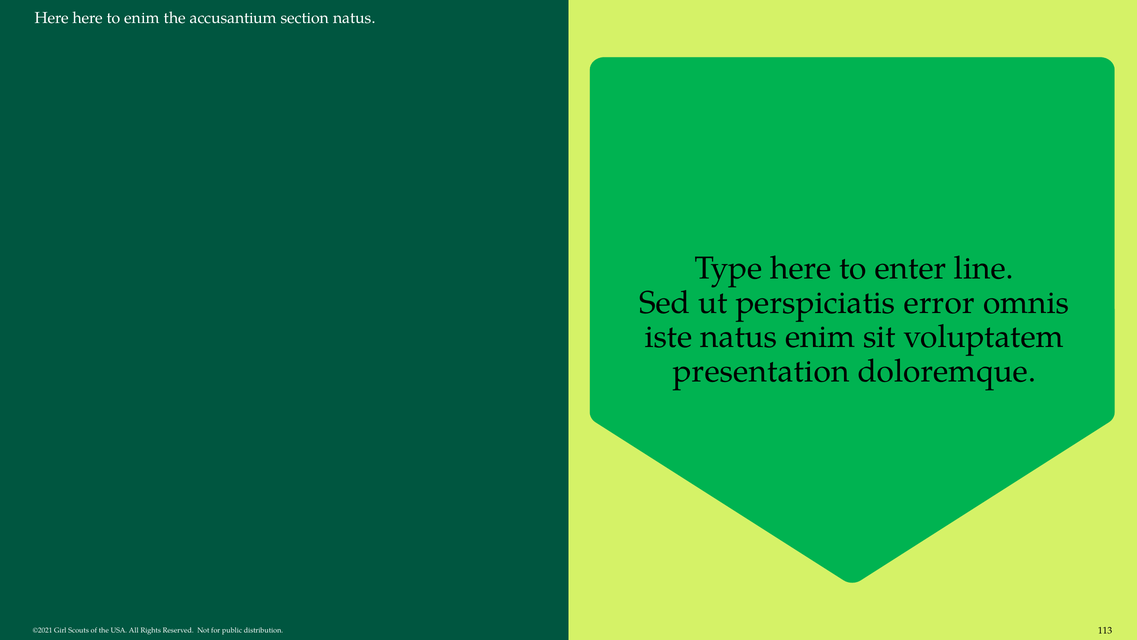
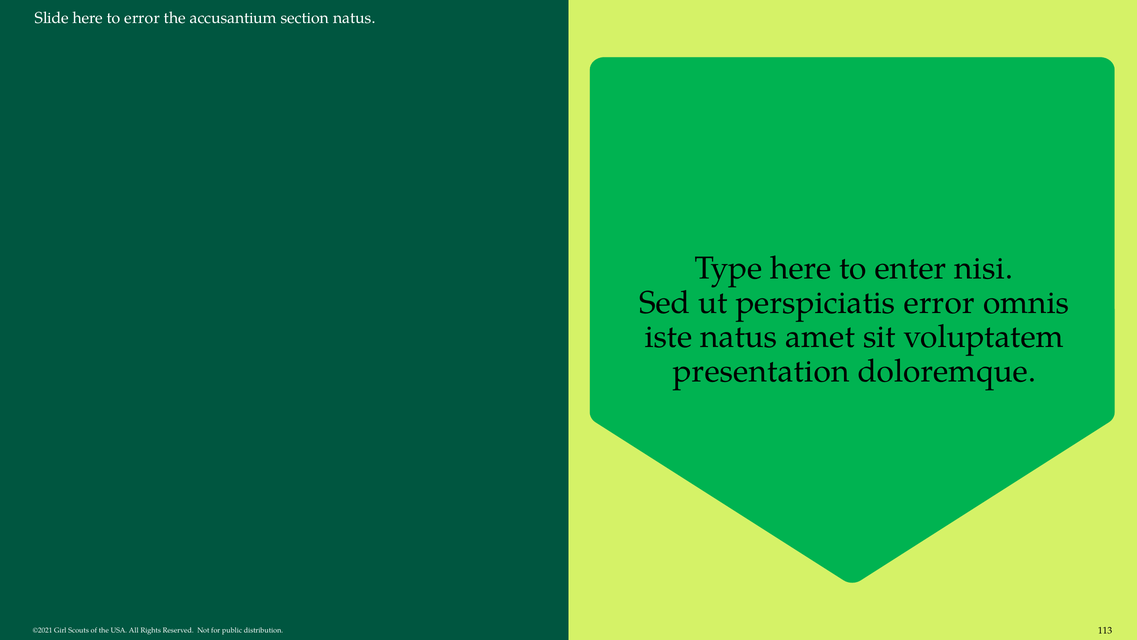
Here: Here -> Slide (52, 18)
to enim: enim -> error (142, 18)
line: line -> nisi (984, 268)
natus enim: enim -> amet (820, 337)
